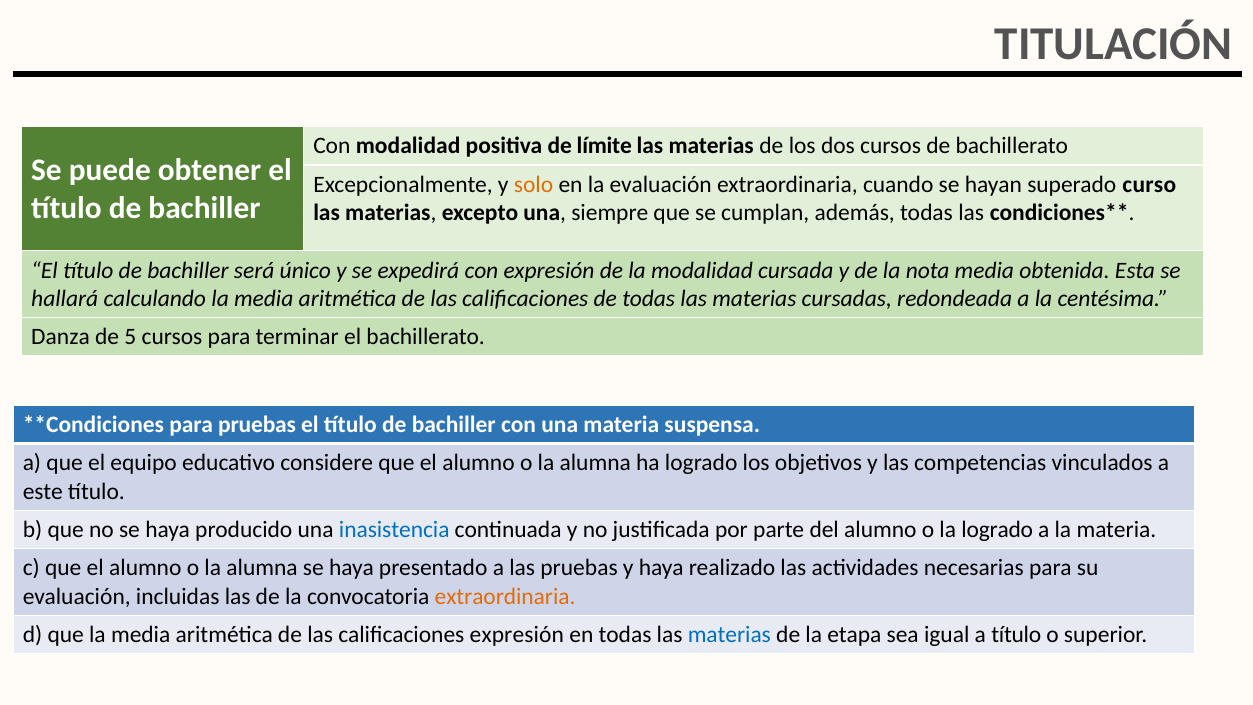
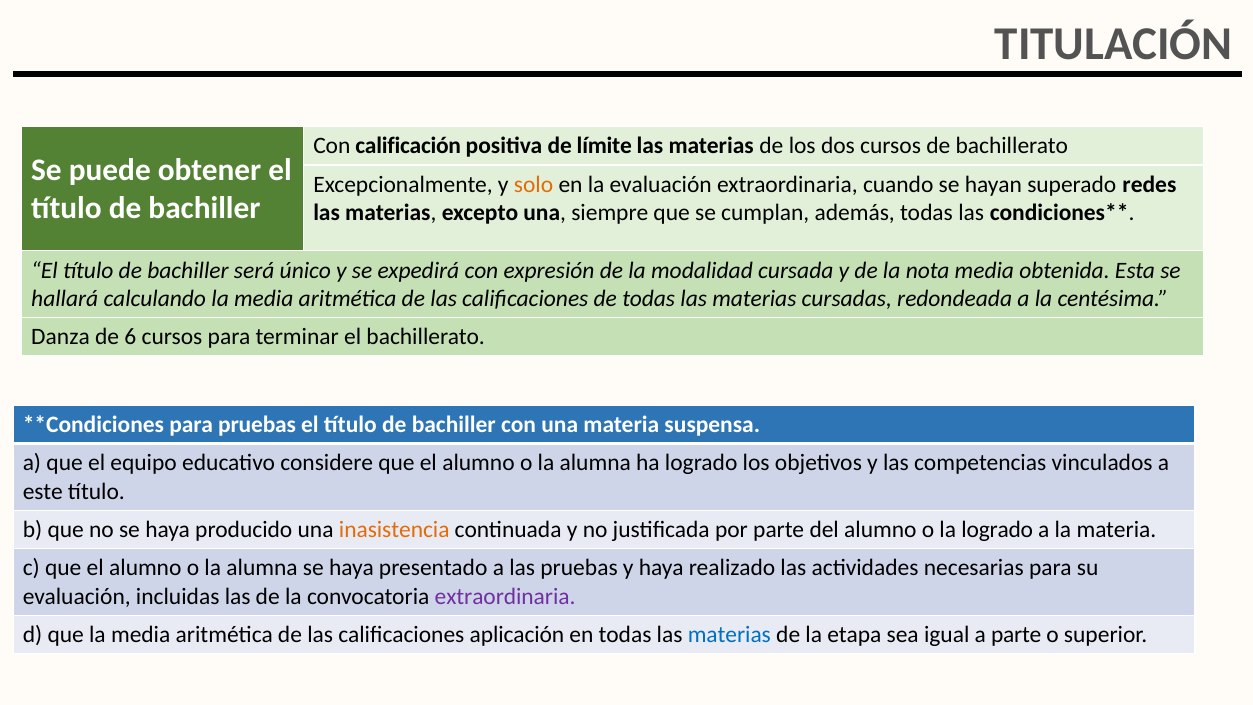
Con modalidad: modalidad -> calificación (408, 146)
curso: curso -> redes (1149, 184)
5: 5 -> 6 (130, 337)
inasistencia colour: blue -> orange (394, 530)
extraordinaria colour: orange -> purple (505, 596)
calificaciones expresión: expresión -> aplicación (517, 635)
a título: título -> parte (1016, 635)
